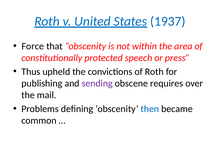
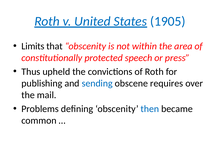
1937: 1937 -> 1905 (168, 21)
Force: Force -> Limits (33, 46)
sending colour: purple -> blue (97, 83)
